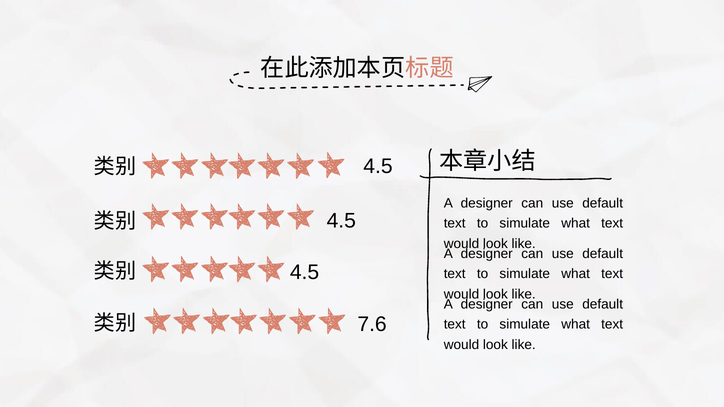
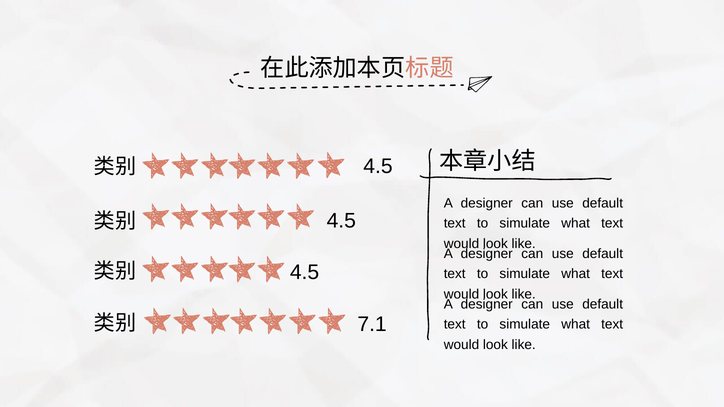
7.6: 7.6 -> 7.1 (372, 324)
